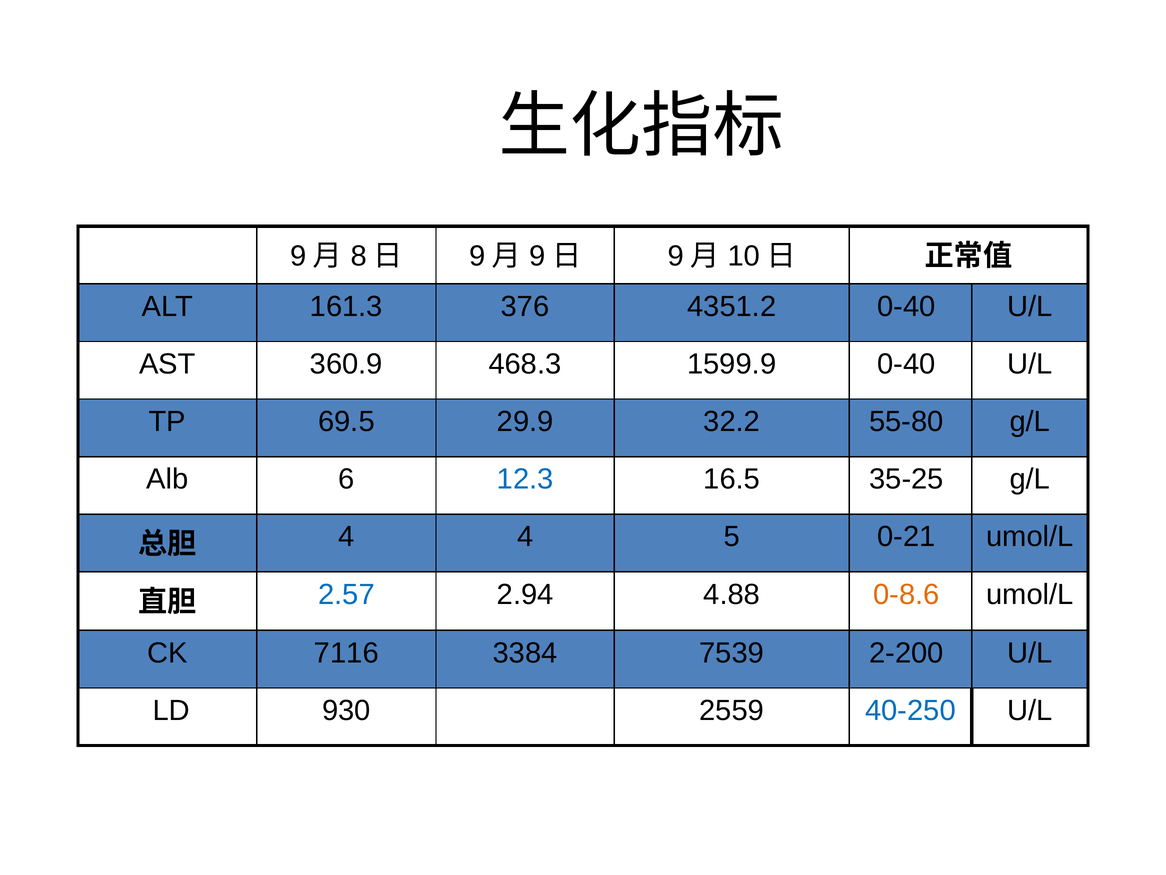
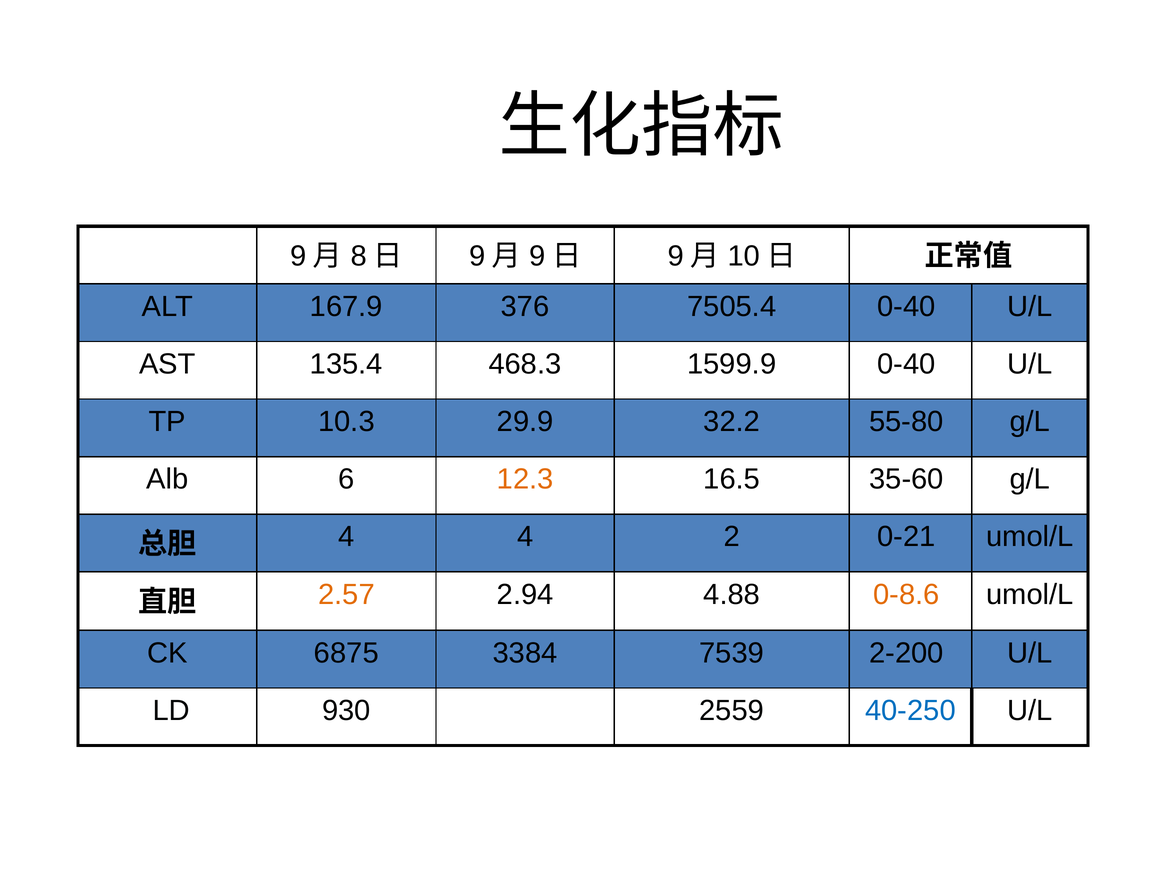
161.3: 161.3 -> 167.9 (346, 306)
4351.2: 4351.2 -> 7505.4 (732, 306)
360.9: 360.9 -> 135.4 (346, 364)
69.5: 69.5 -> 10.3 (346, 421)
12.3 colour: blue -> orange (525, 479)
35-25: 35-25 -> 35-60 (906, 479)
5: 5 -> 2 (732, 537)
2.57 colour: blue -> orange (346, 594)
7116: 7116 -> 6875 (346, 653)
